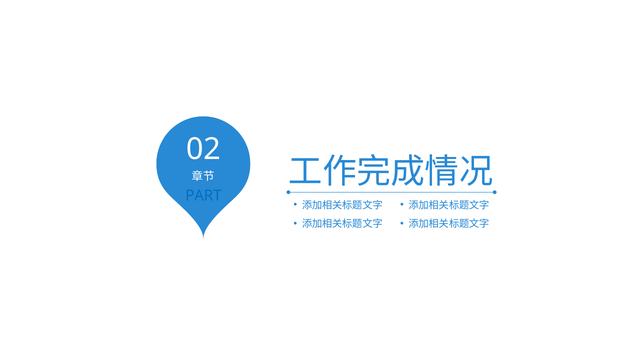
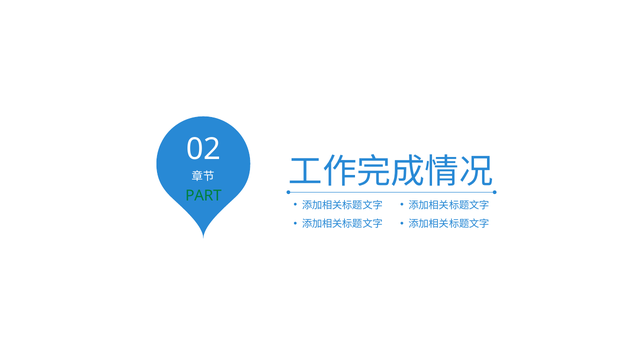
PART colour: blue -> green (203, 196)
